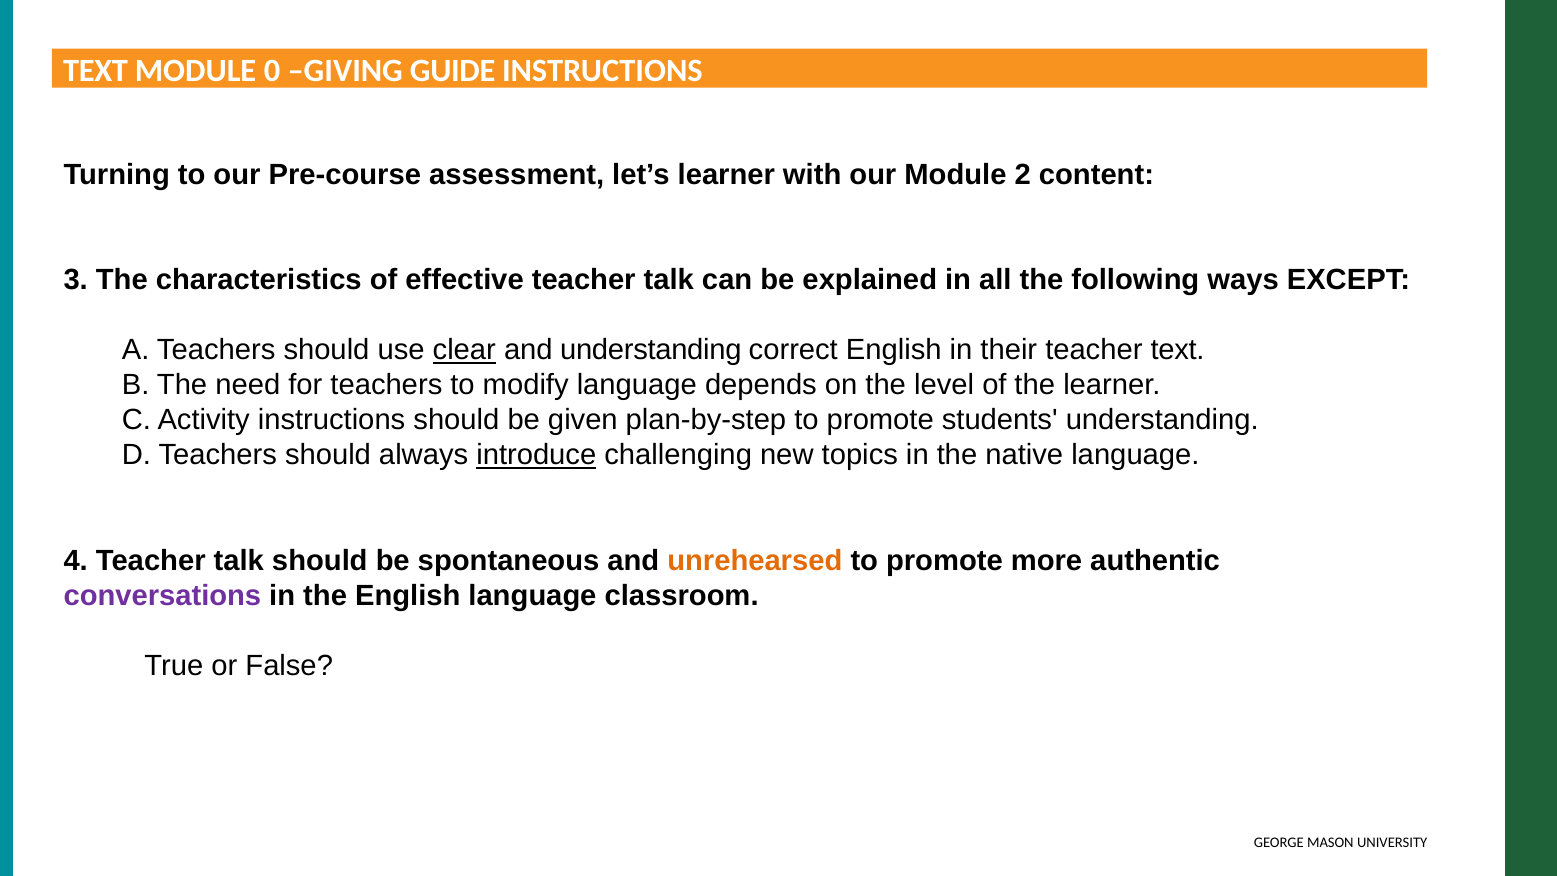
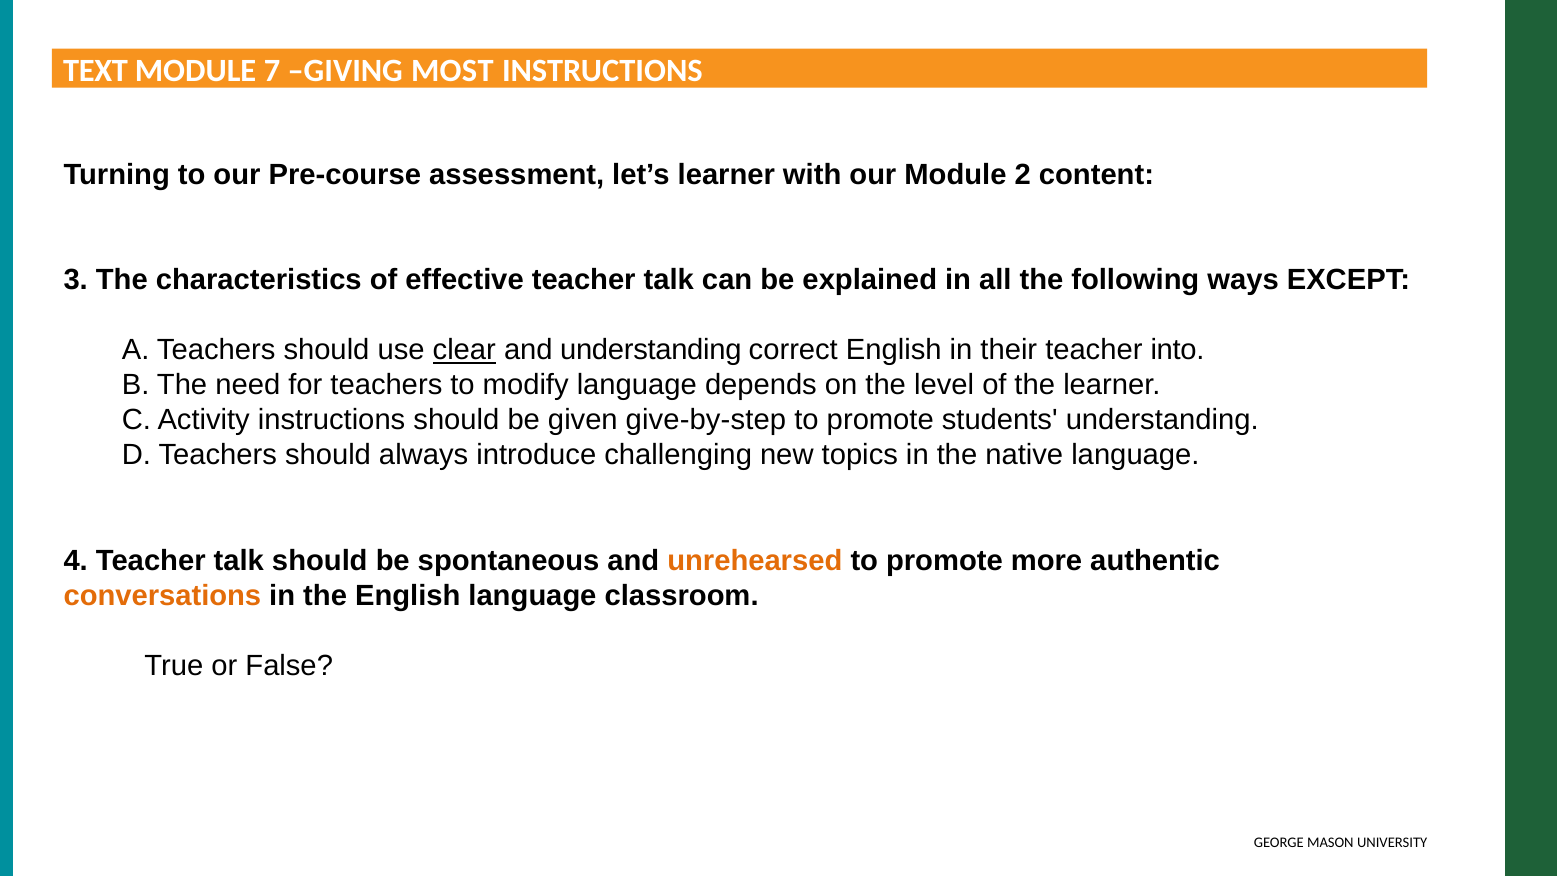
0: 0 -> 7 (272, 70)
GUIDE: GUIDE -> MOST (452, 70)
teacher text: text -> into (1178, 350)
plan-by-step: plan-by-step -> give-by-step (706, 420)
introduce underline: present -> none (536, 455)
conversations colour: purple -> orange (162, 595)
